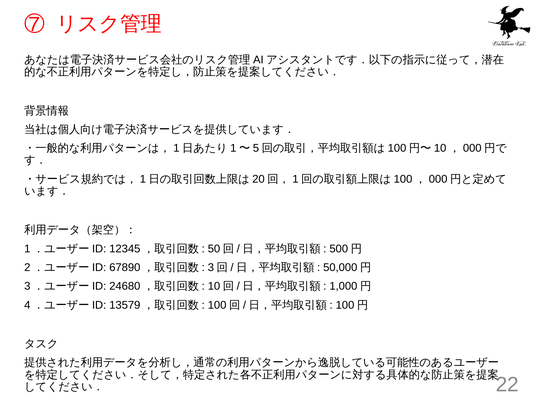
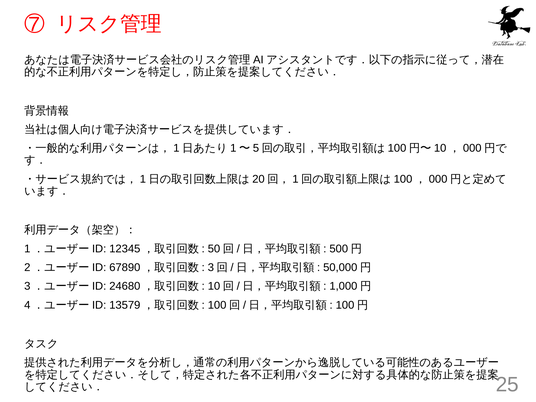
22: 22 -> 25 (507, 385)
